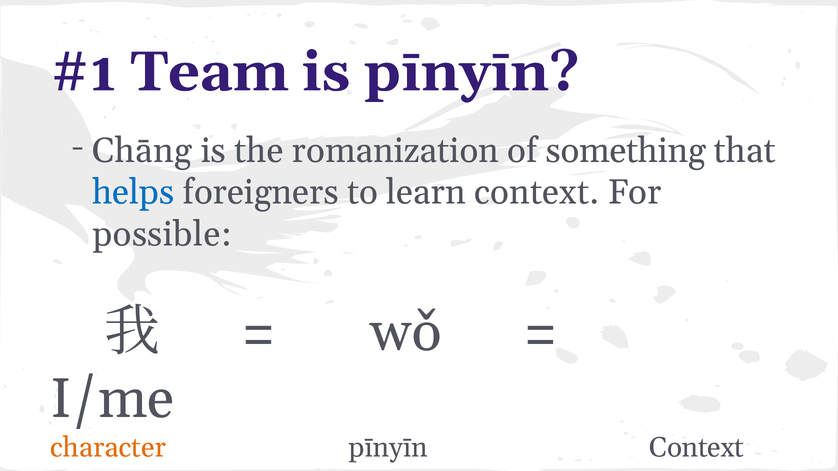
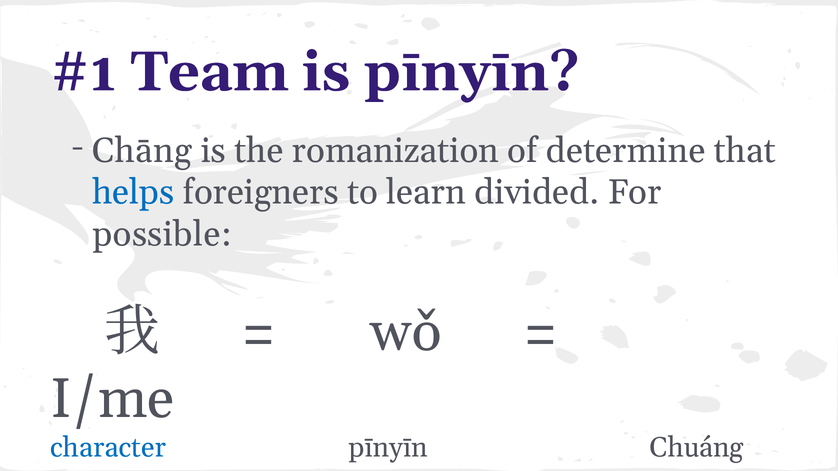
something: something -> determine (626, 151)
learn context: context -> divided (537, 193)
character colour: orange -> blue (108, 448)
pīnyīn Context: Context -> Chuáng (697, 448)
